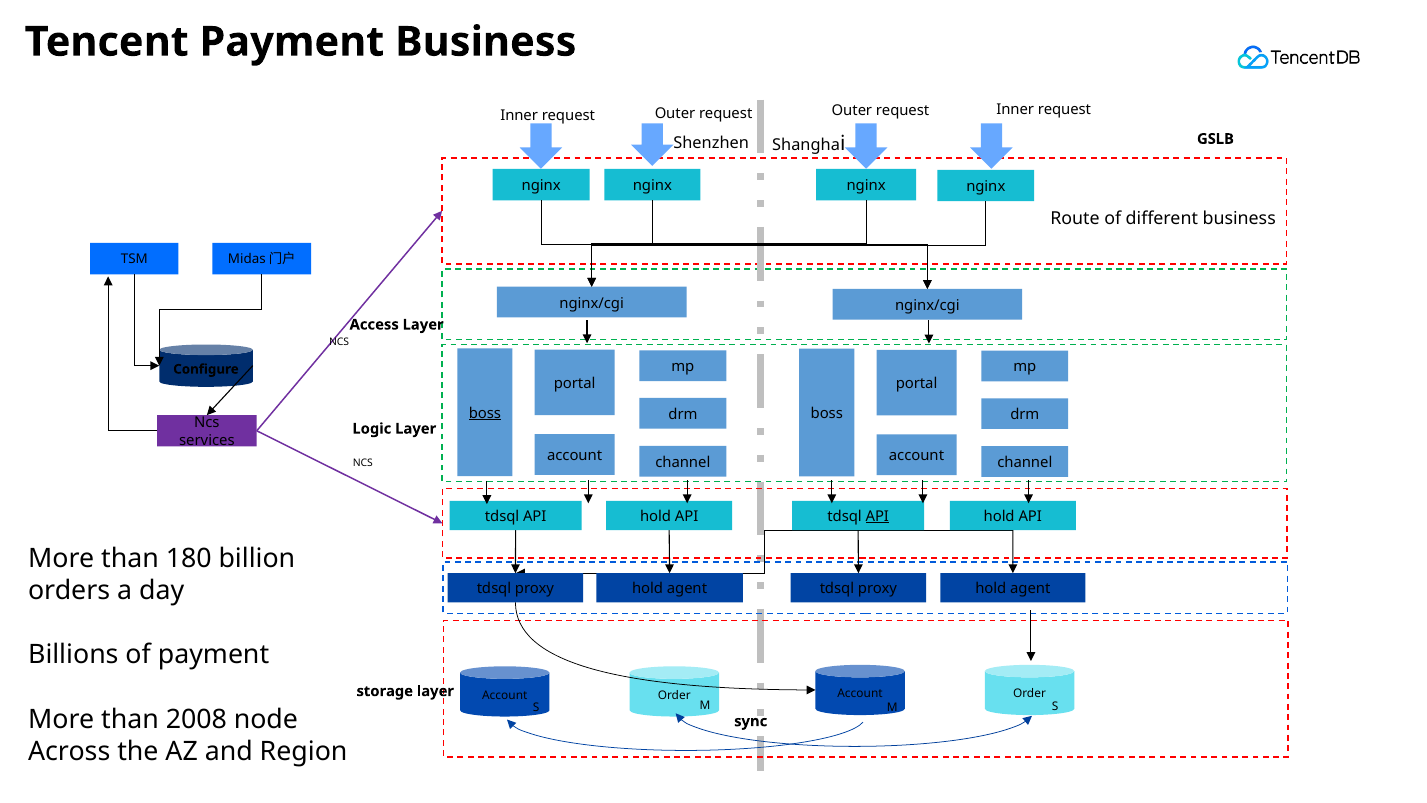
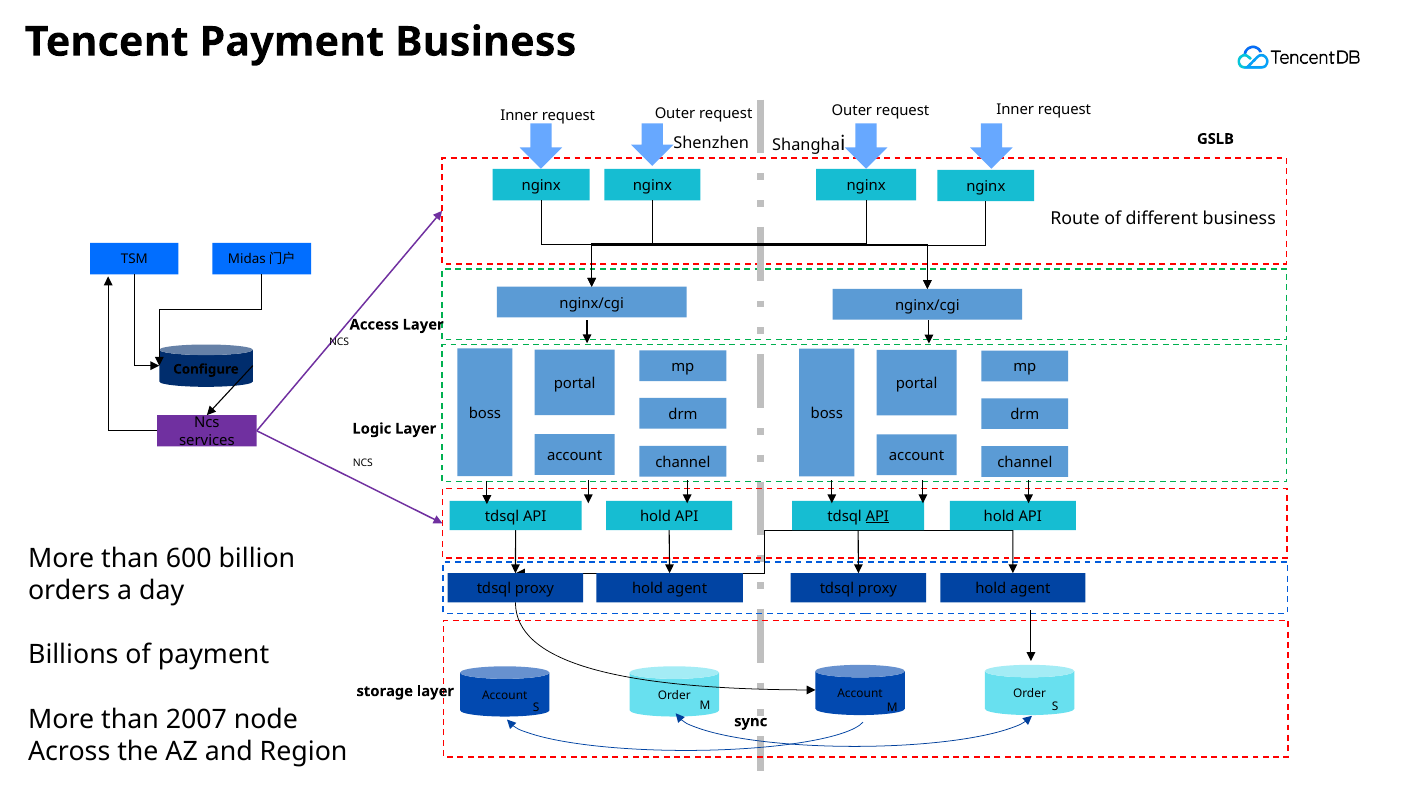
boss underline: present -> none (485, 413)
180: 180 -> 600 (189, 558)
2008: 2008 -> 2007 (196, 719)
